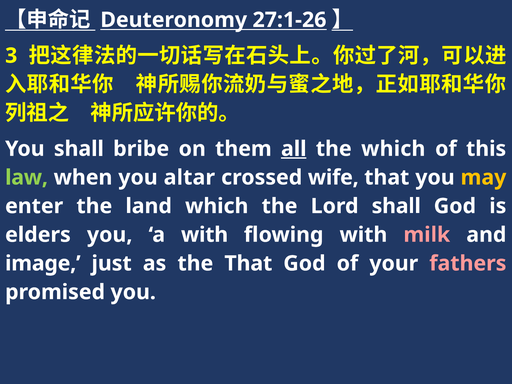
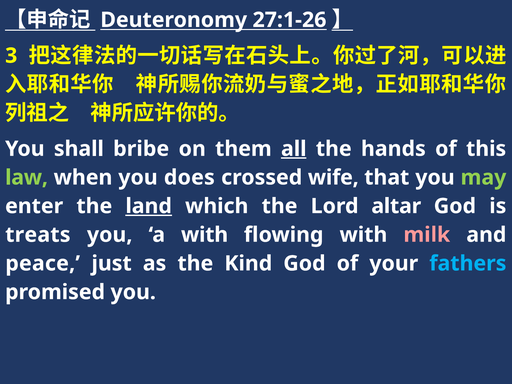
the which: which -> hands (393, 149)
altar: altar -> does (189, 177)
may colour: yellow -> light green (483, 177)
land underline: none -> present (149, 206)
Lord shall: shall -> altar (396, 206)
elders: elders -> treats (38, 235)
image: image -> peace (43, 263)
the That: That -> Kind (248, 263)
fathers colour: pink -> light blue (468, 263)
